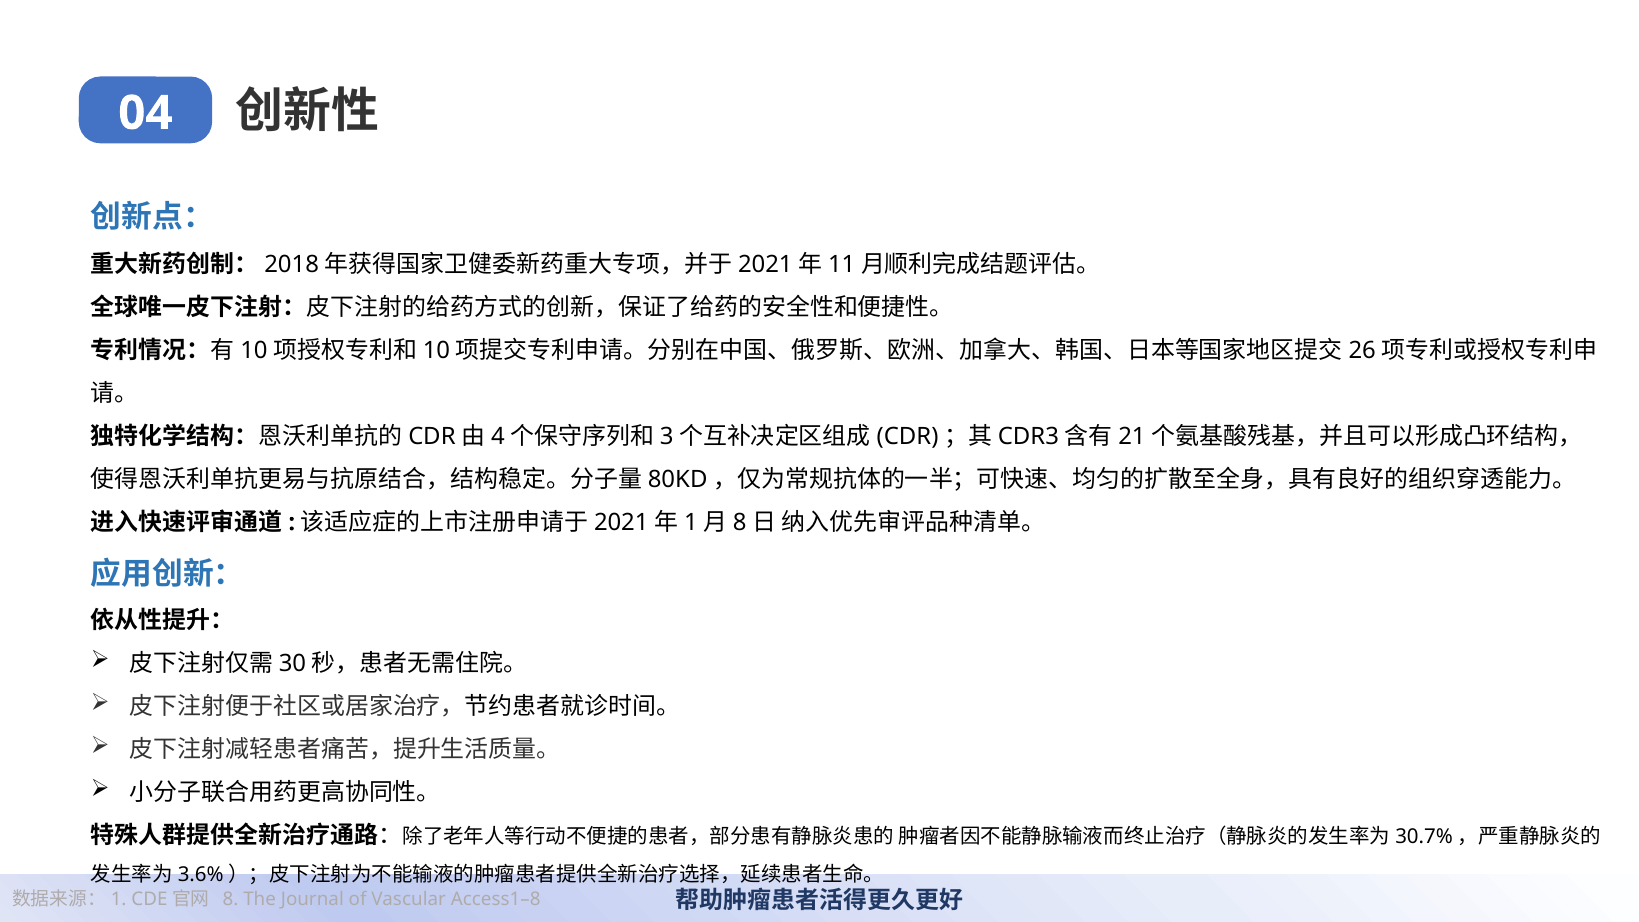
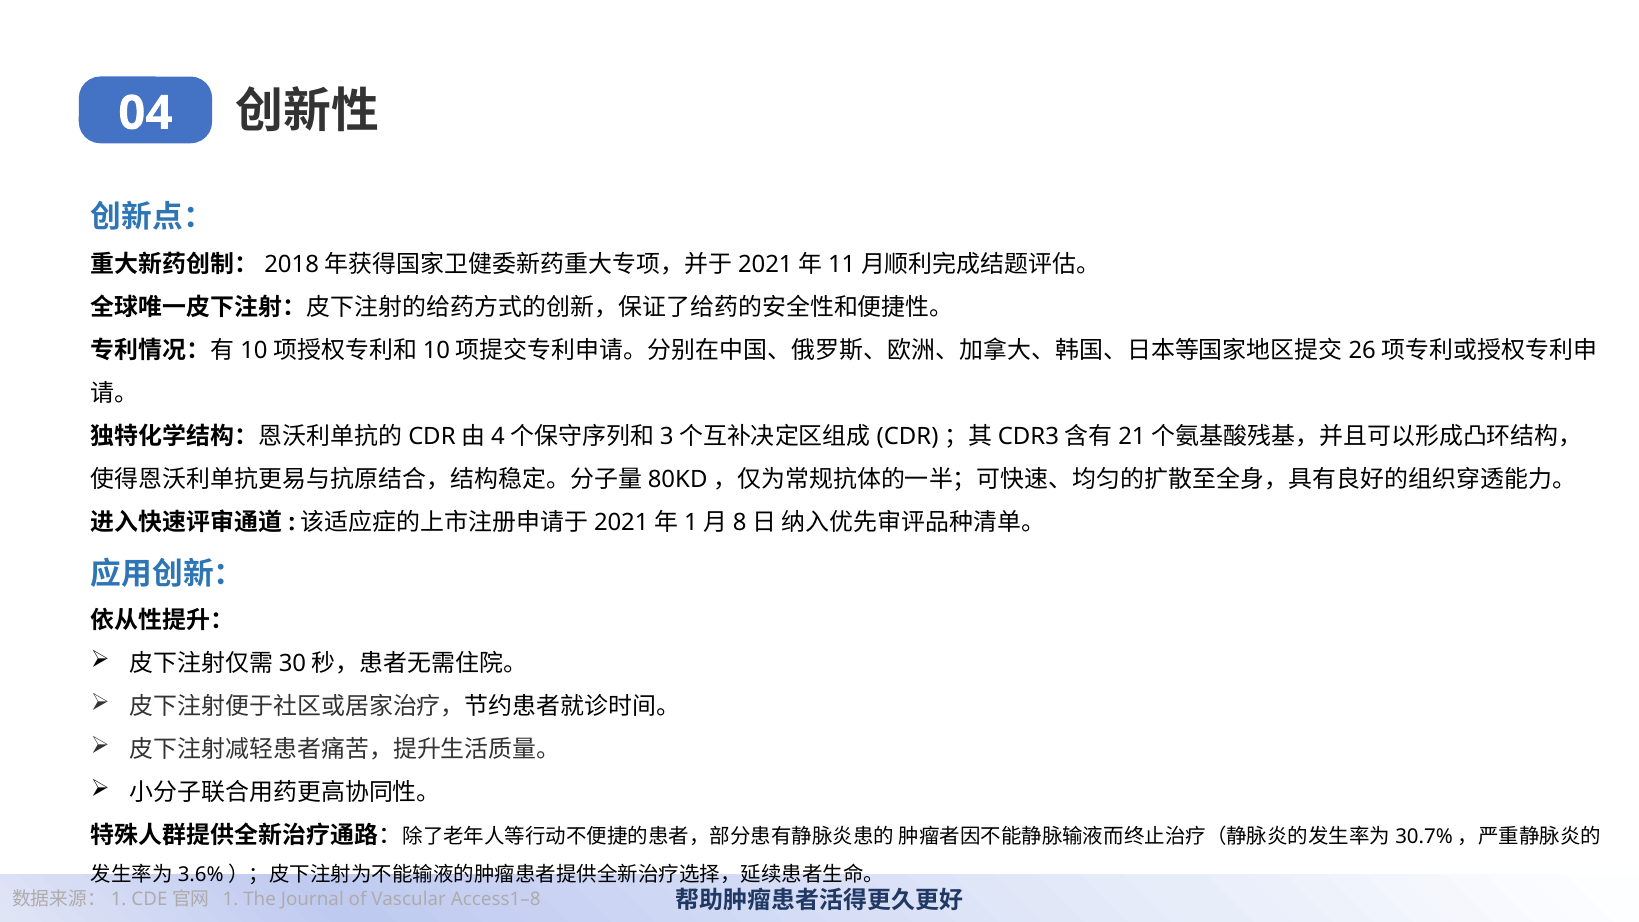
8: 8 -> 1 (231, 899)
